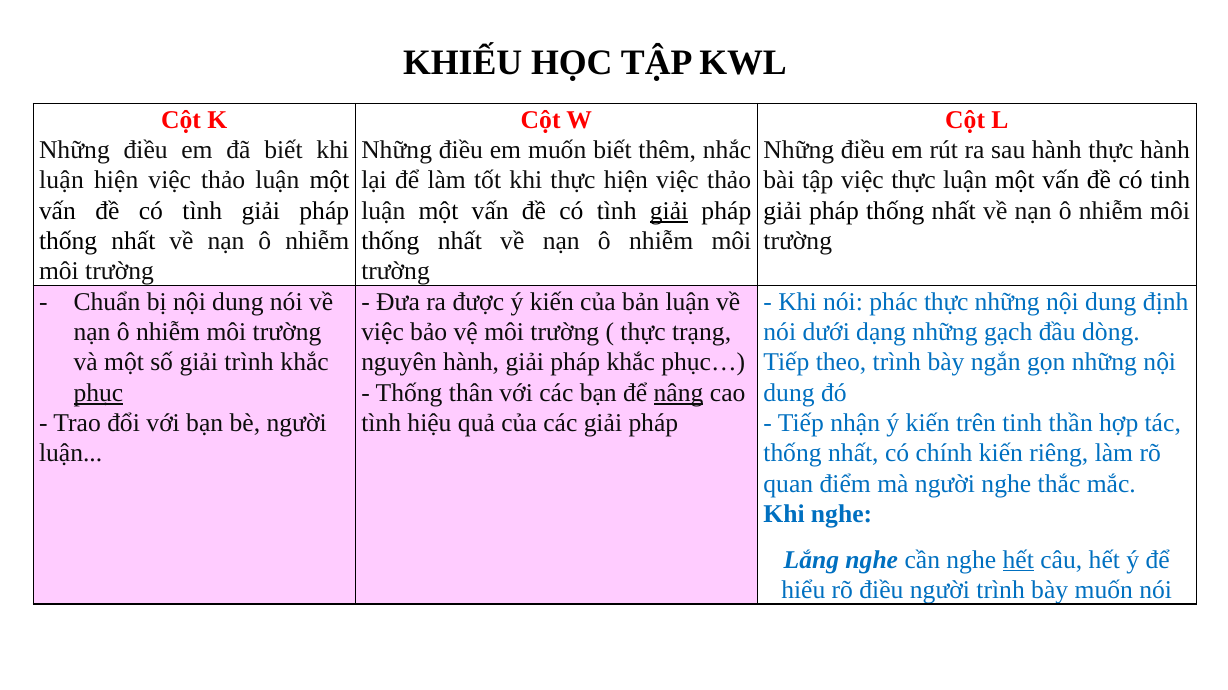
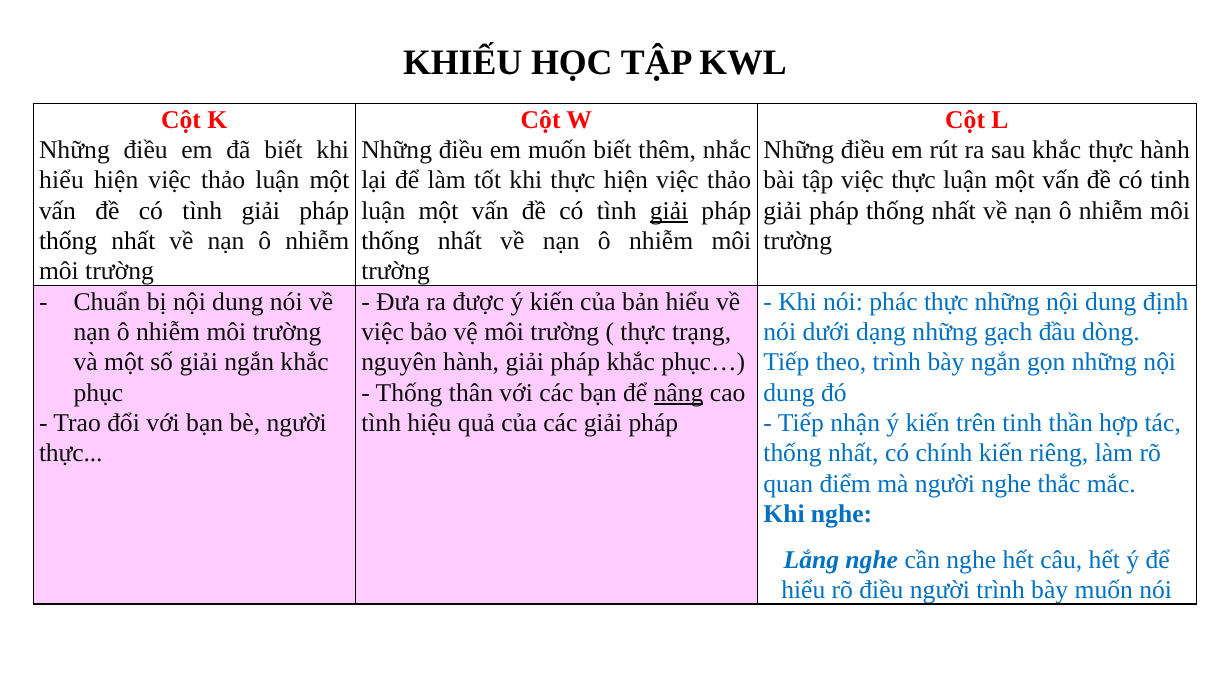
sau hành: hành -> khắc (1057, 150)
luận: luận -> hiểu (61, 181)
bản luận: luận -> hiểu (688, 302)
giải trình: trình -> ngắn (249, 363)
phục underline: present -> none (98, 393)
luận: luận -> thực (71, 454)
hết underline: present -> none (1018, 560)
